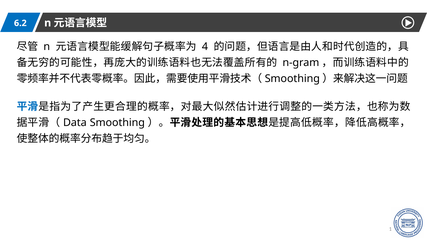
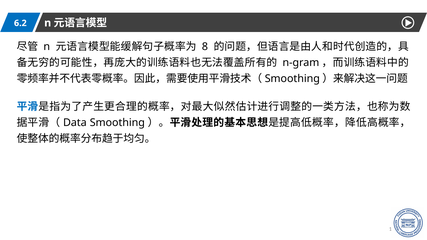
4: 4 -> 8 (205, 47)
